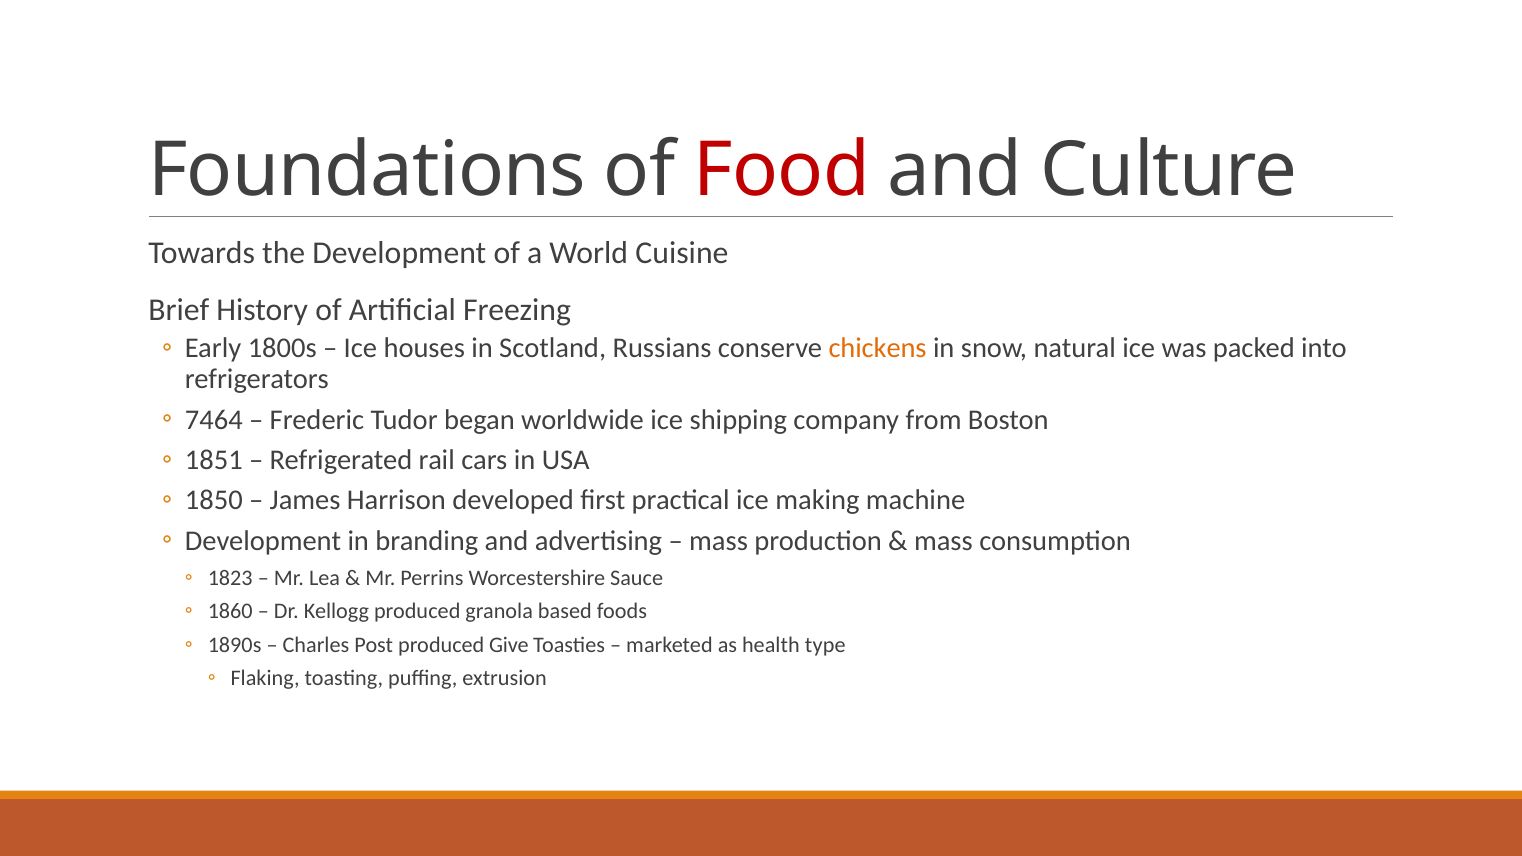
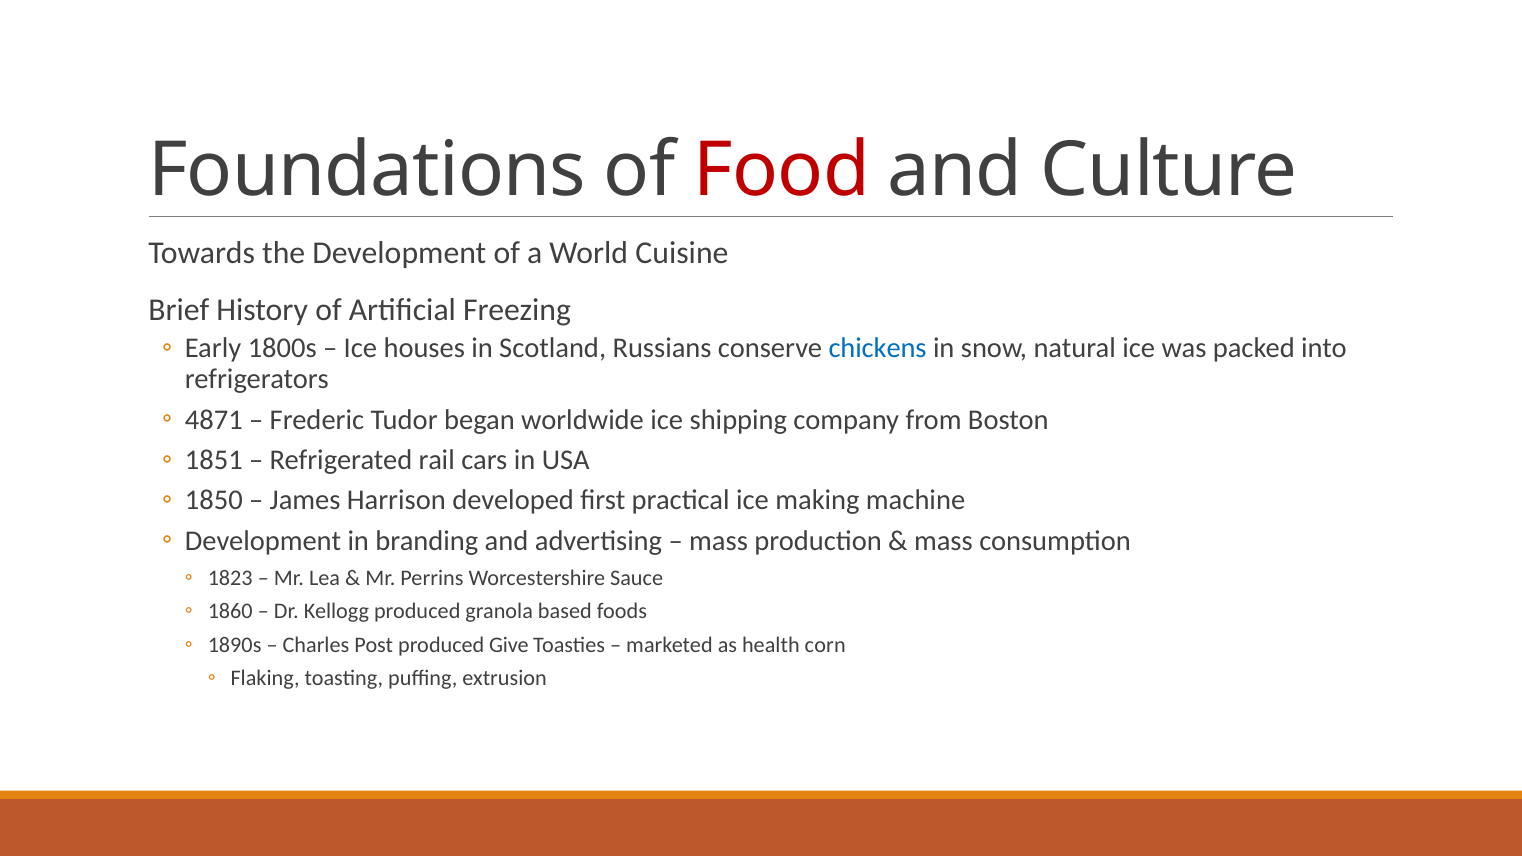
chickens colour: orange -> blue (878, 349)
7464: 7464 -> 4871 (214, 420)
type: type -> corn (825, 645)
